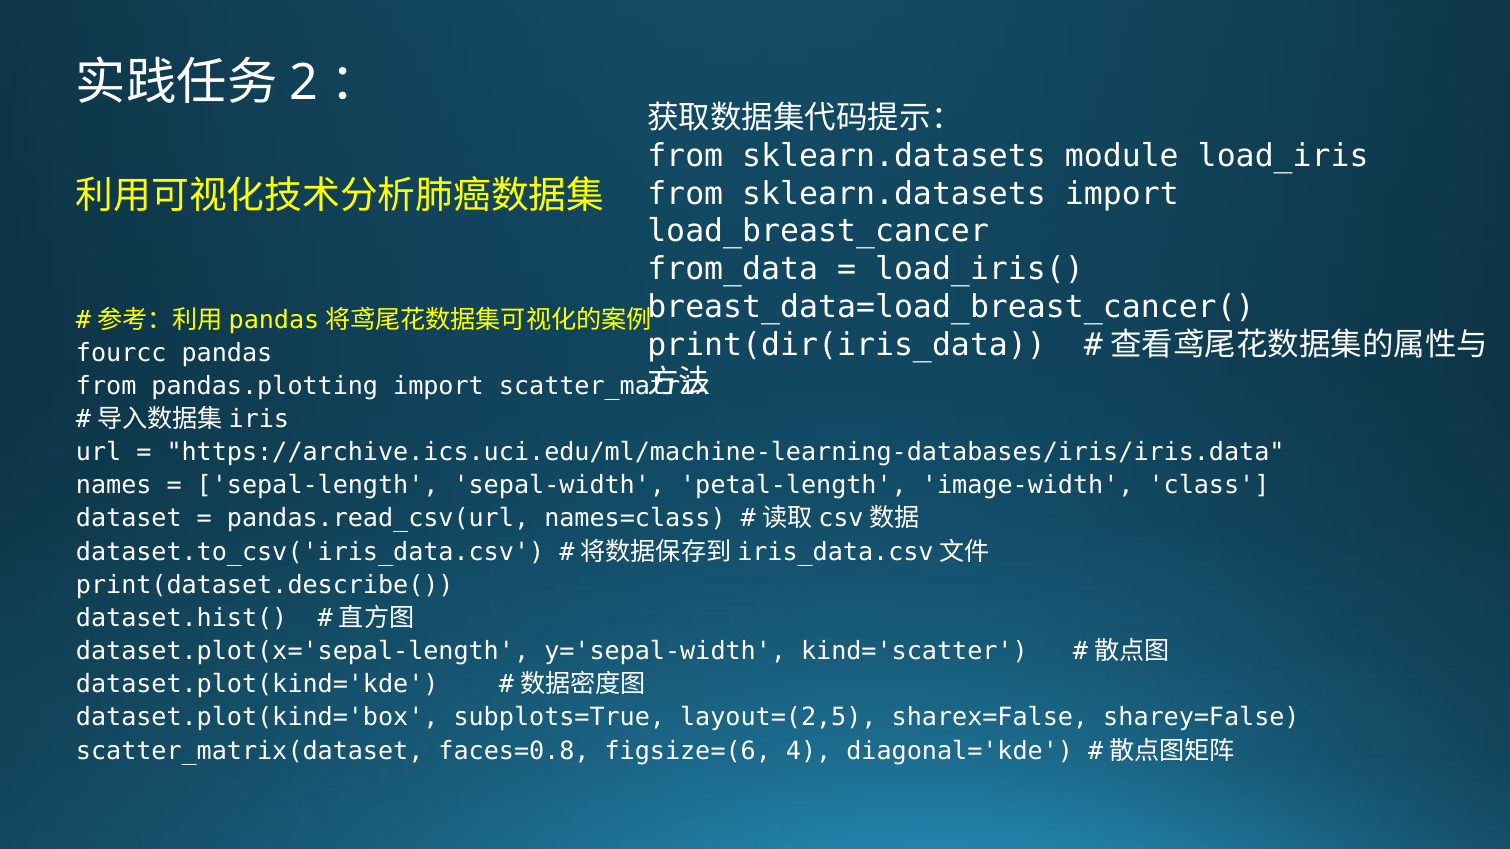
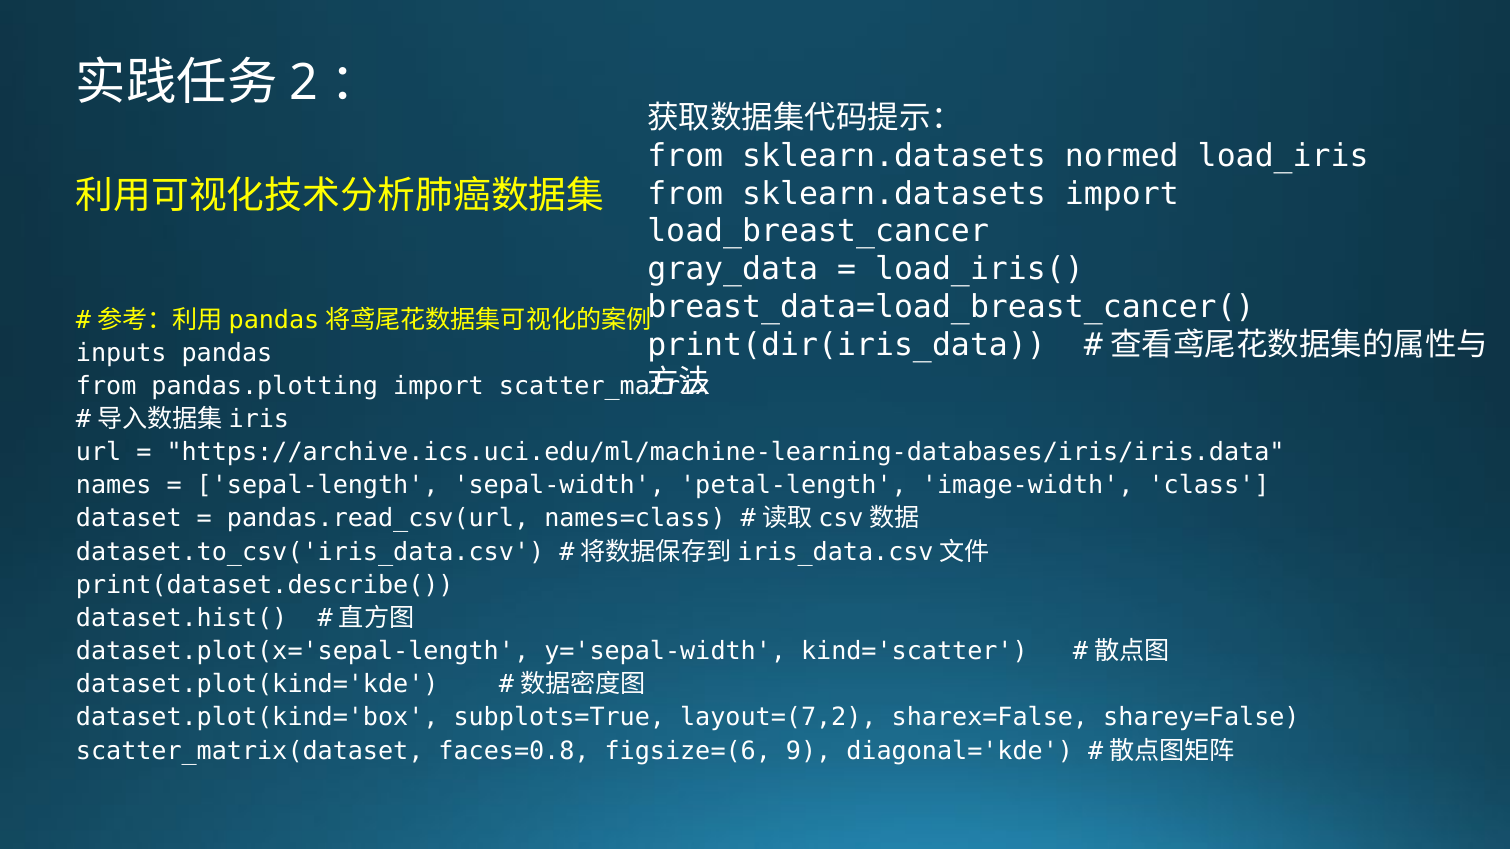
module: module -> normed (1122, 156)
from_data: from_data -> gray_data (733, 269)
fourcc: fourcc -> inputs (121, 353)
layout=(2,5: layout=(2,5 -> layout=(7,2 (778, 718)
4: 4 -> 9 (809, 751)
